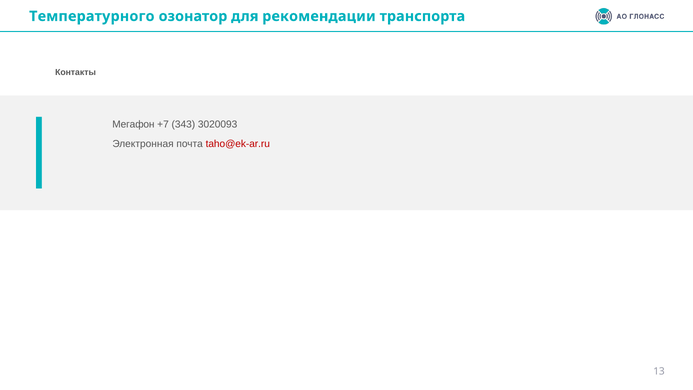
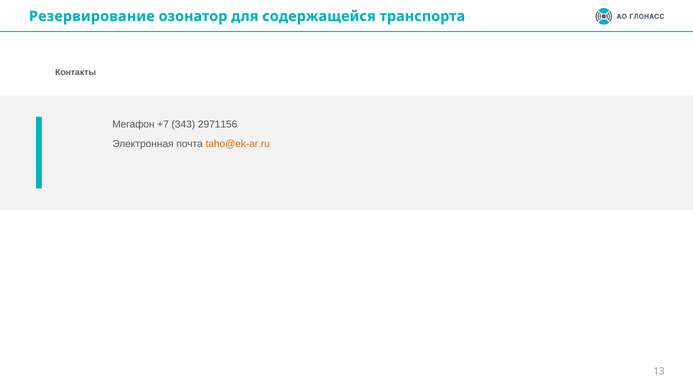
Температурного: Температурного -> Резервирование (92, 16)
рекомендации: рекомендации -> содержащейся (319, 16)
3020093: 3020093 -> 2971156 (218, 124)
taho@ek-ar.ru colour: red -> orange (238, 144)
